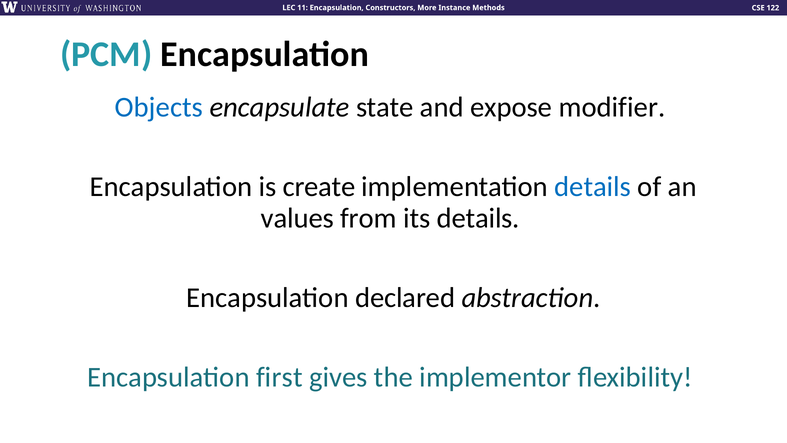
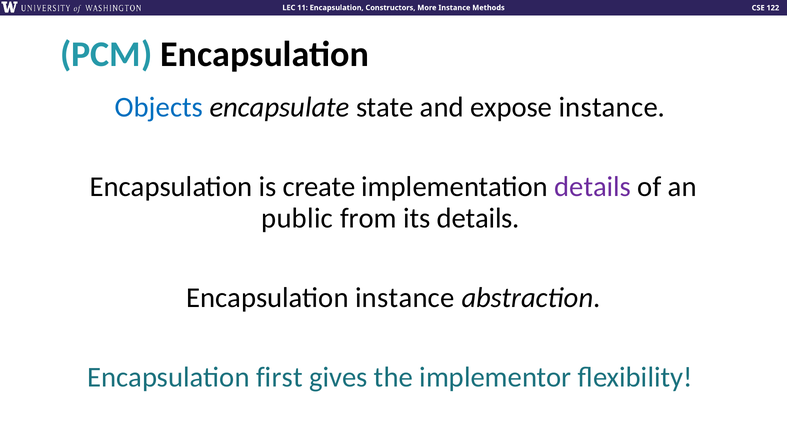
expose modifier: modifier -> instance (612, 107)
details colour: blue -> purple (593, 187)
values: values -> public (297, 218)
Encapsulation declared: declared -> instance (405, 298)
